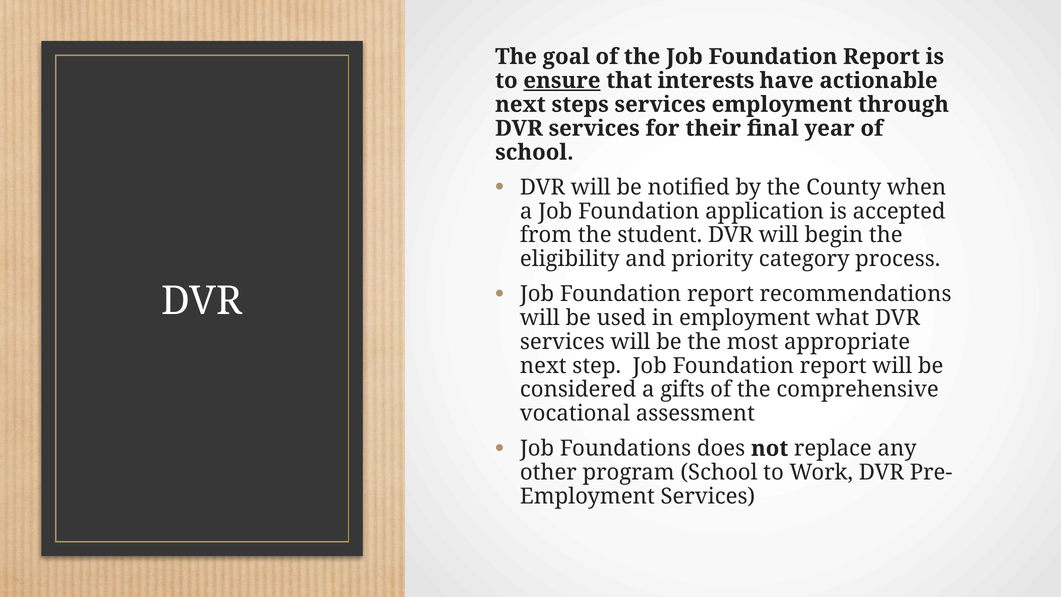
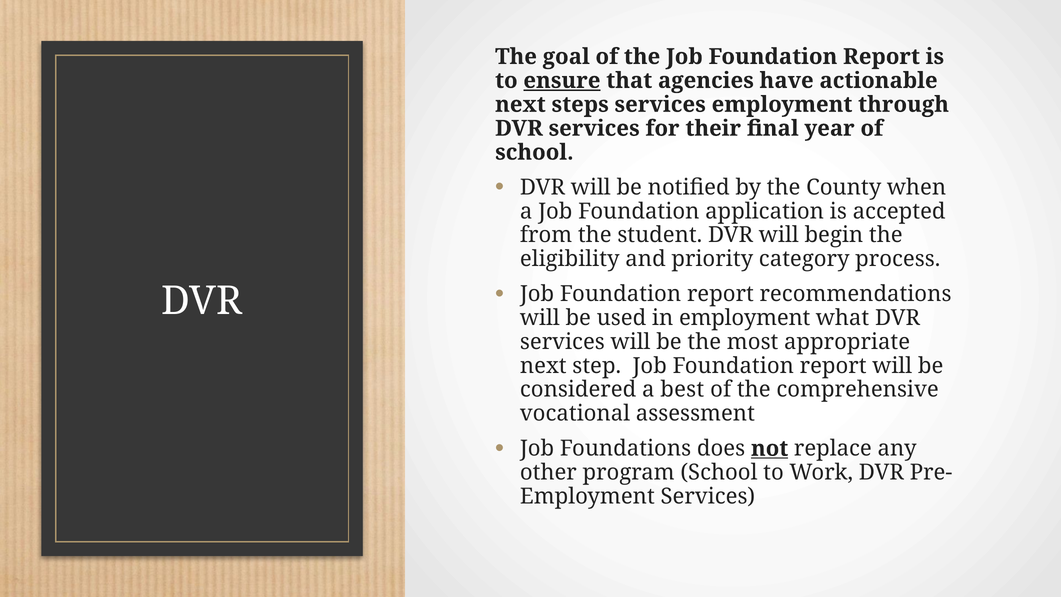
interests: interests -> agencies (706, 81)
gifts: gifts -> best (682, 390)
not underline: none -> present (770, 448)
